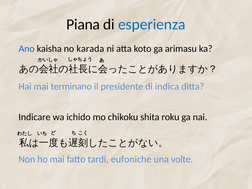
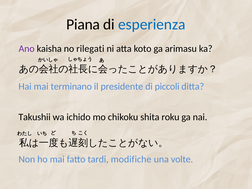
Ano colour: blue -> purple (27, 49)
karada: karada -> rilegati (90, 49)
indica: indica -> piccoli (167, 86)
Indicare: Indicare -> Takushii (35, 117)
eufoniche: eufoniche -> modifiche (131, 159)
